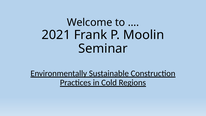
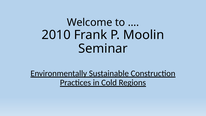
2021: 2021 -> 2010 (56, 35)
